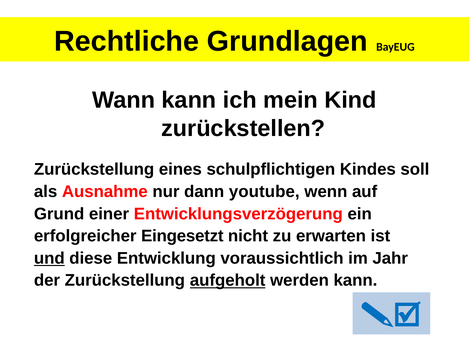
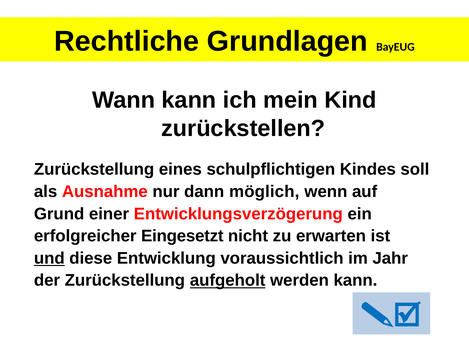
youtube: youtube -> möglich (264, 191)
